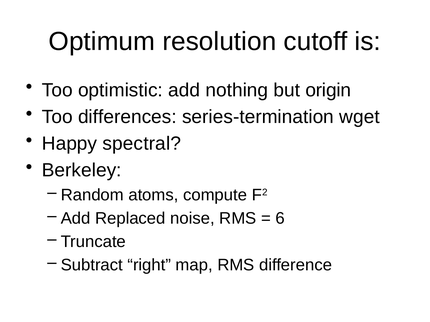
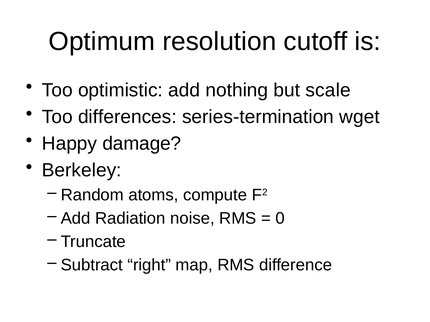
origin: origin -> scale (328, 90)
spectral: spectral -> damage (142, 144)
Replaced: Replaced -> Radiation (130, 219)
6: 6 -> 0 (280, 219)
